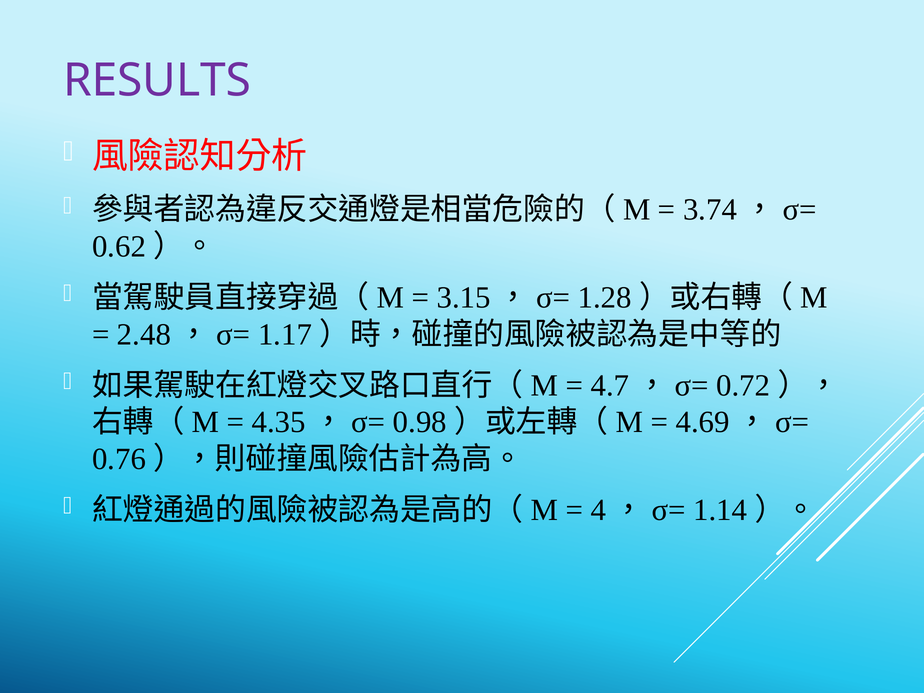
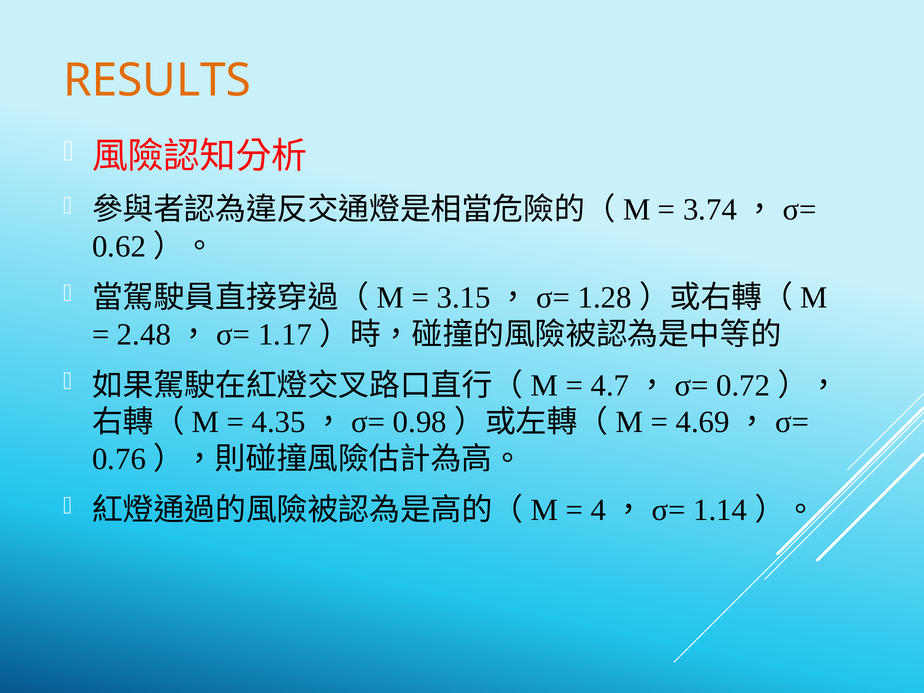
RESULTS colour: purple -> orange (157, 81)
